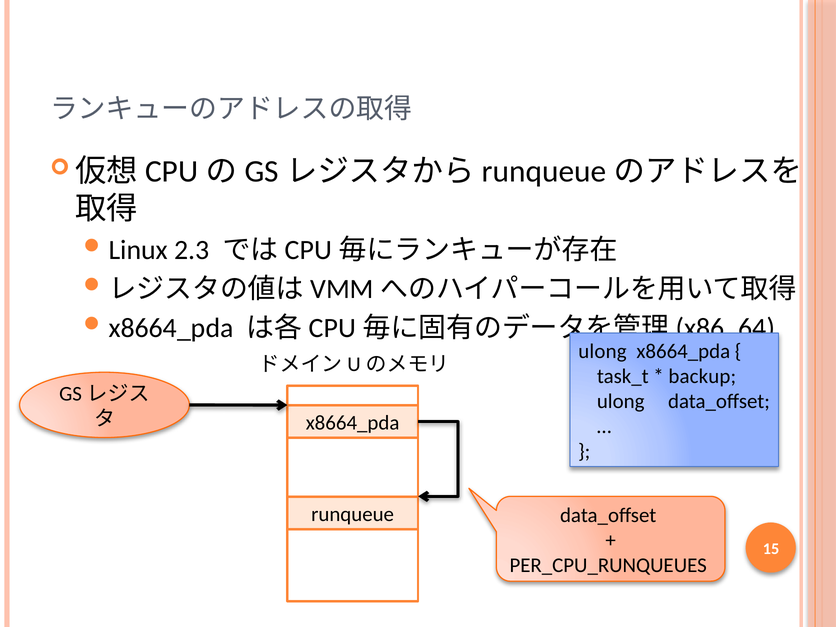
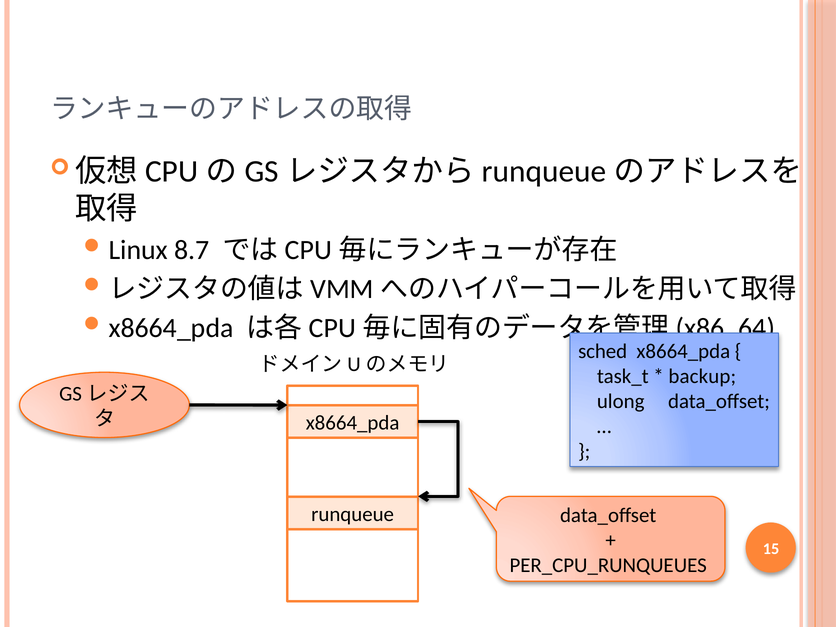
2.3: 2.3 -> 8.7 (192, 250)
ulong: ulong -> sched (603, 351)
